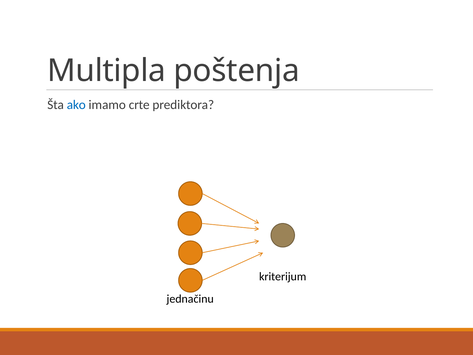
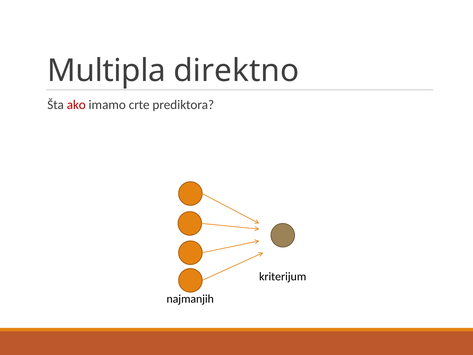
poštenja: poštenja -> direktno (236, 71)
ako colour: blue -> red (76, 105)
jednačinu: jednačinu -> najmanjih (190, 299)
